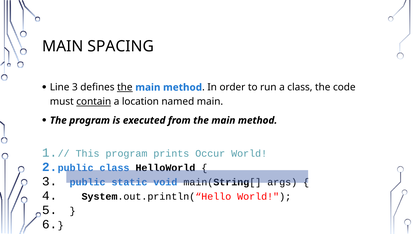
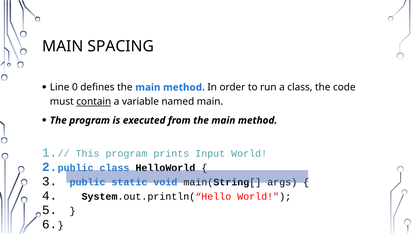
Line 3: 3 -> 0 (75, 87)
the underline: present -> none (125, 87)
location: location -> variable (140, 102)
Occur: Occur -> Input (210, 153)
